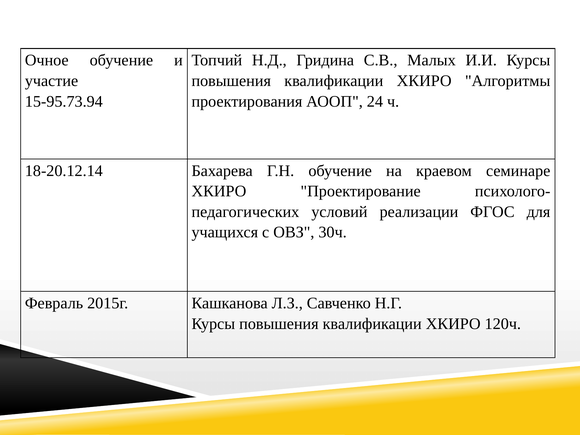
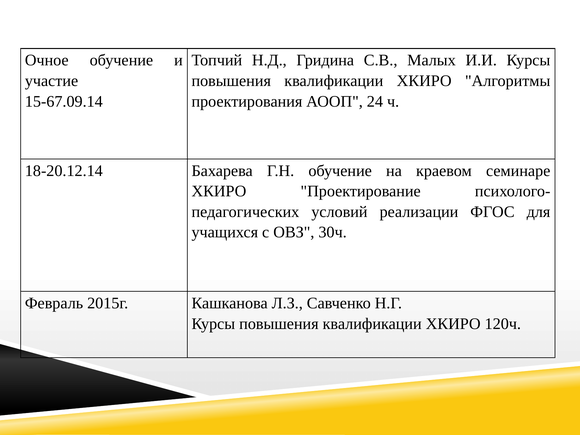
15-95.73.94: 15-95.73.94 -> 15-67.09.14 (64, 101)
